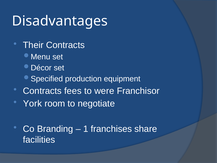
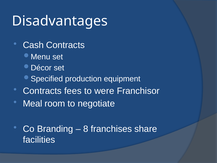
Their: Their -> Cash (33, 45)
York: York -> Meal (33, 103)
1: 1 -> 8 (86, 129)
